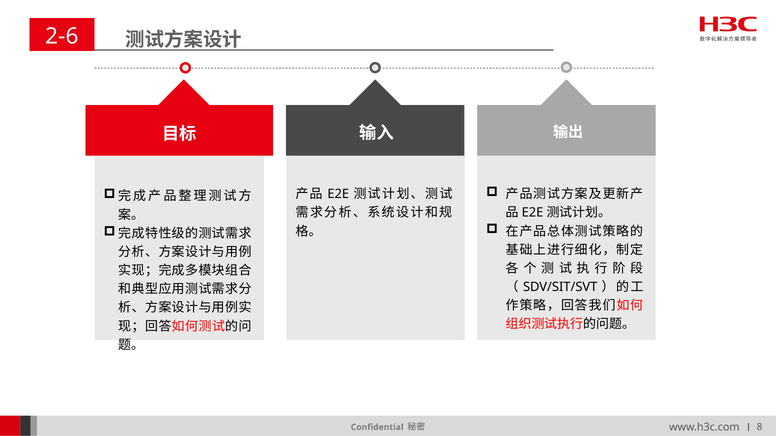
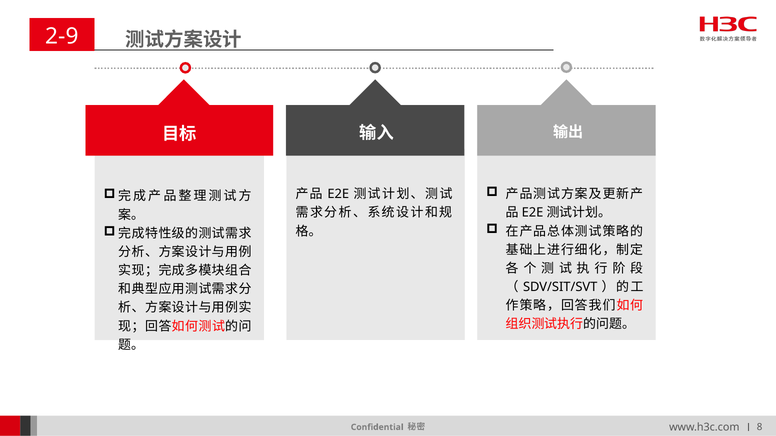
2-6: 2-6 -> 2-9 (62, 36)
